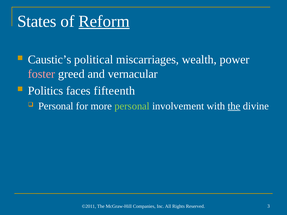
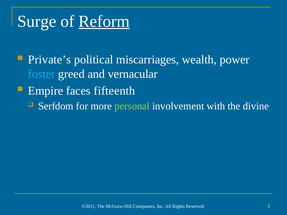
States: States -> Surge (37, 21)
Caustic’s: Caustic’s -> Private’s (50, 60)
foster colour: pink -> light blue (42, 74)
Politics: Politics -> Empire (46, 91)
Personal: Personal -> Serfdom (56, 106)
the underline: present -> none (234, 106)
